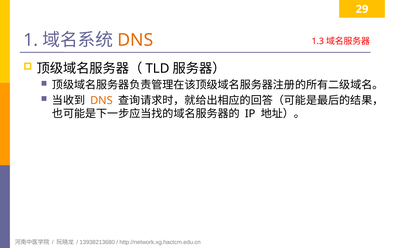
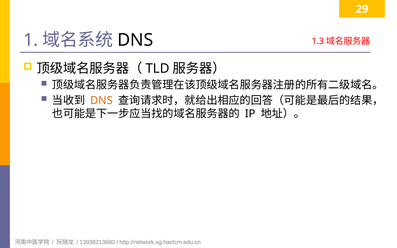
DNS colour: orange -> black (135, 40)
